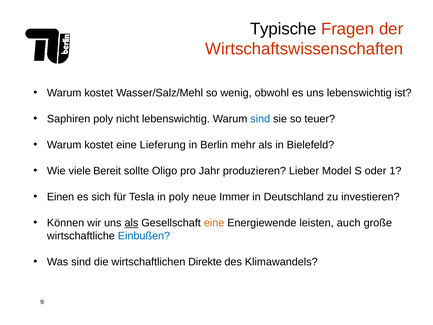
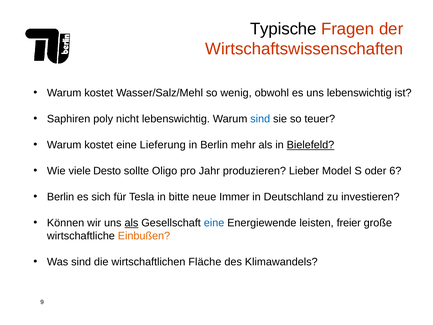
Bielefeld underline: none -> present (310, 145)
Bereit: Bereit -> Desto (107, 171)
1: 1 -> 6 (395, 171)
Einen: Einen -> Berlin (61, 197)
in poly: poly -> bitte (179, 197)
eine colour: orange -> blue (214, 223)
auch: auch -> freier (349, 223)
Einbußen colour: blue -> orange (144, 236)
Direkte: Direkte -> Fläche (205, 262)
